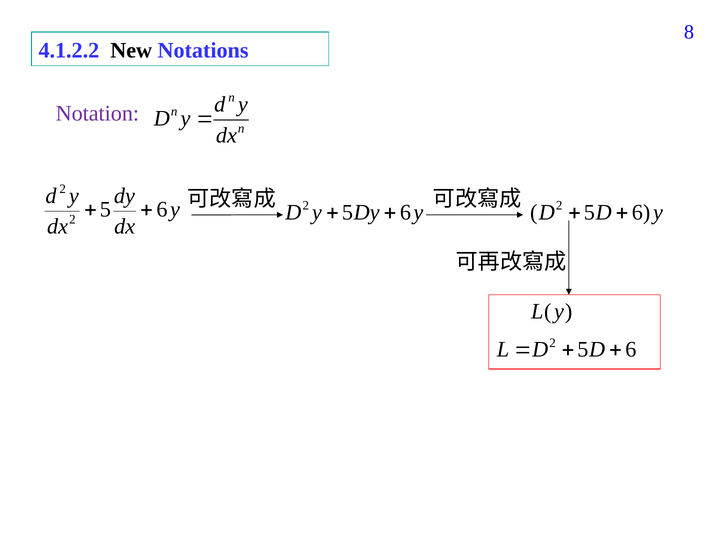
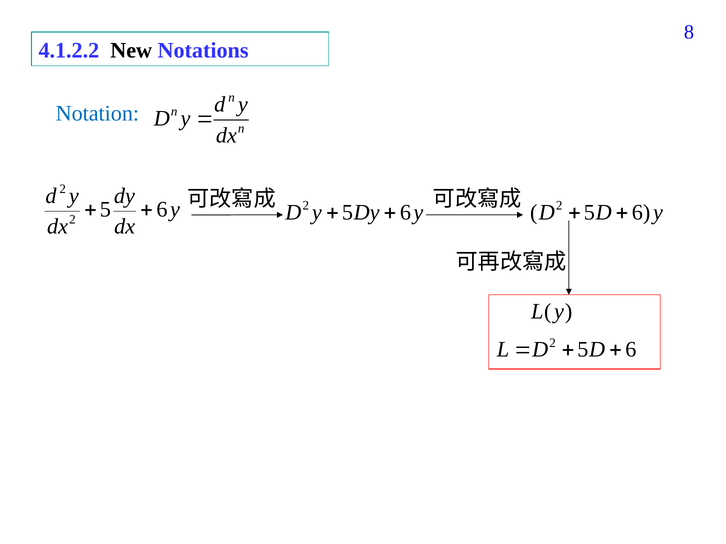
Notation colour: purple -> blue (97, 113)
